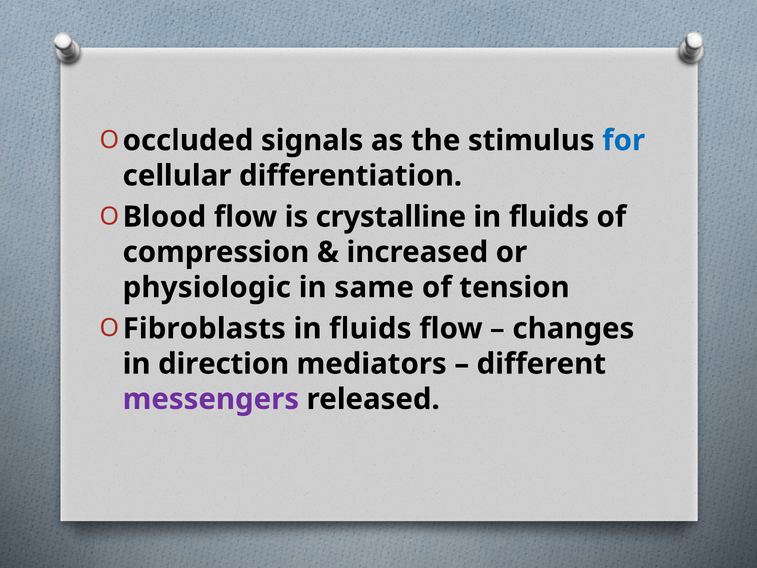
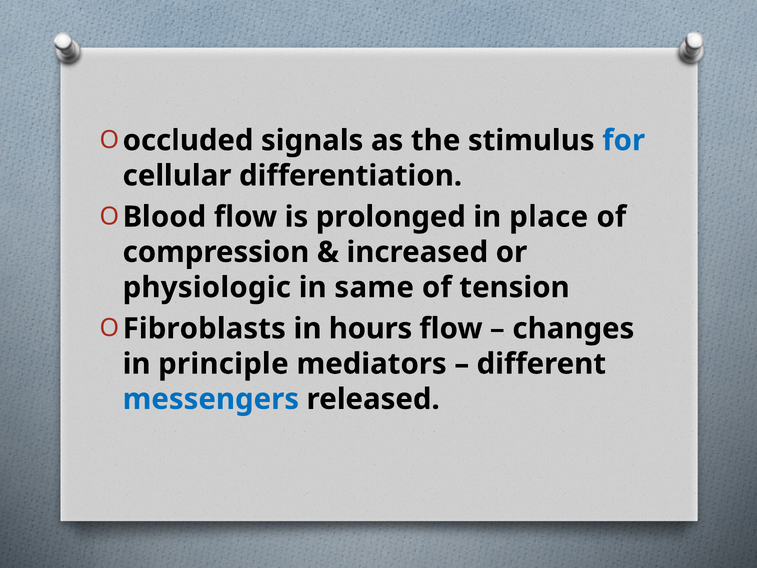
crystalline: crystalline -> prolonged (391, 217)
fluids: fluids -> place (549, 217)
fluids: fluids -> hours (370, 328)
direction: direction -> principle (223, 364)
messengers colour: purple -> blue (211, 399)
